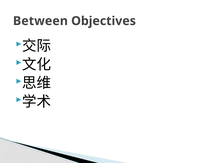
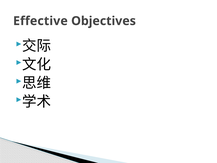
Between: Between -> Effective (40, 21)
